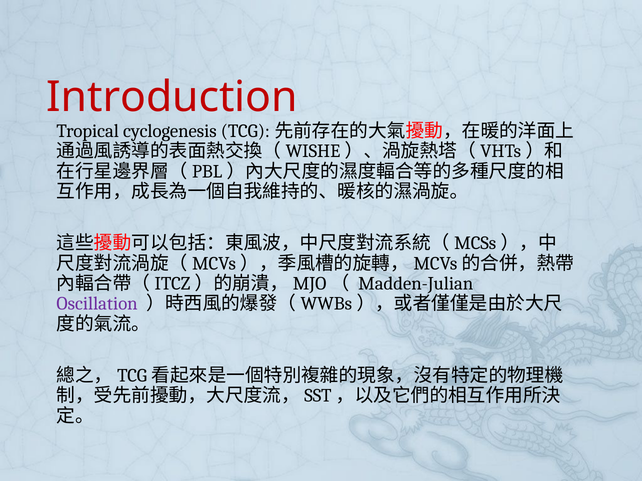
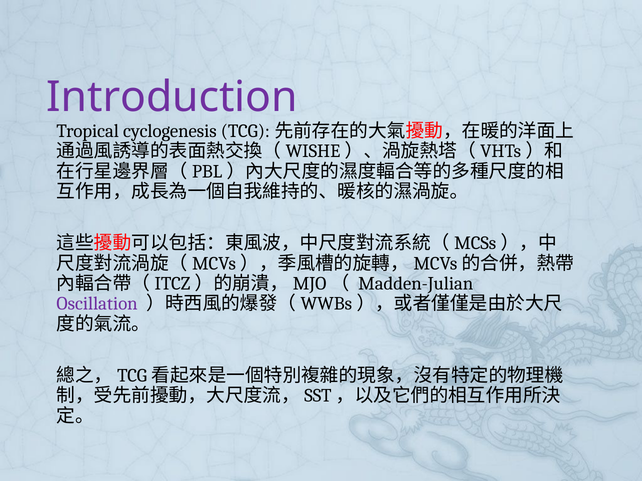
Introduction colour: red -> purple (172, 97)
